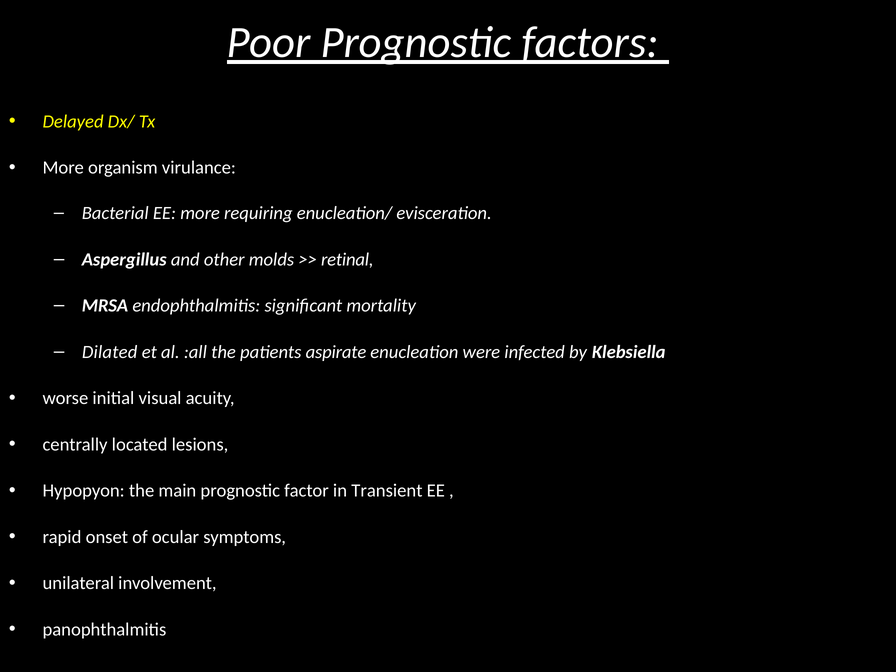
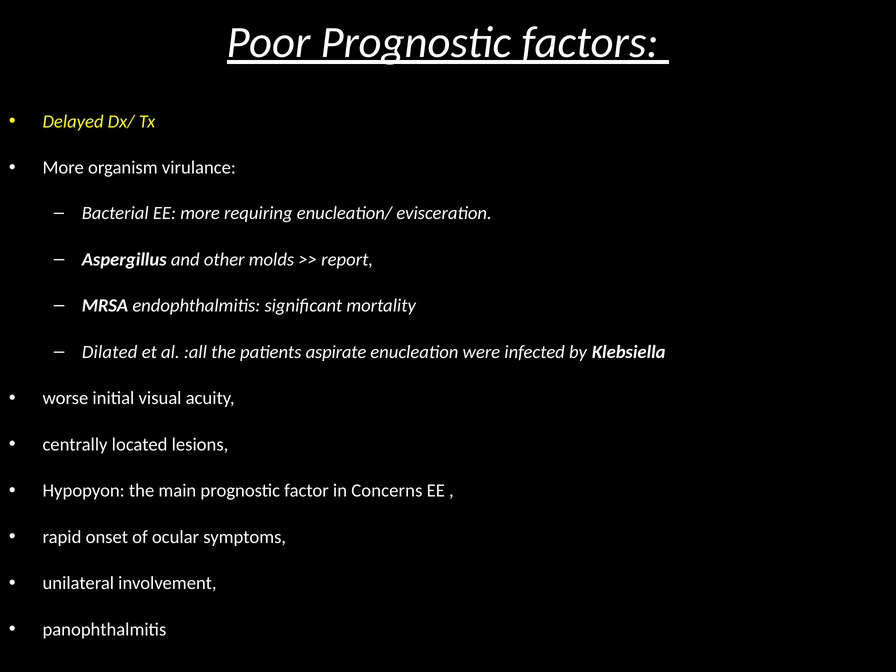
retinal: retinal -> report (347, 259)
Transient: Transient -> Concerns (387, 491)
